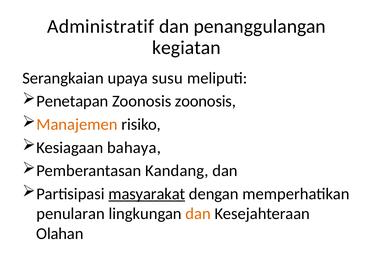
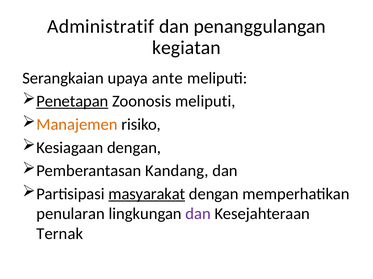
susu: susu -> ante (167, 78)
Penetapan underline: none -> present (72, 101)
Zoonosis zoonosis: zoonosis -> meliputi (205, 101)
Kesiagaan bahaya: bahaya -> dengan (134, 148)
dan colour: orange -> purple (198, 214)
Olahan: Olahan -> Ternak (60, 234)
